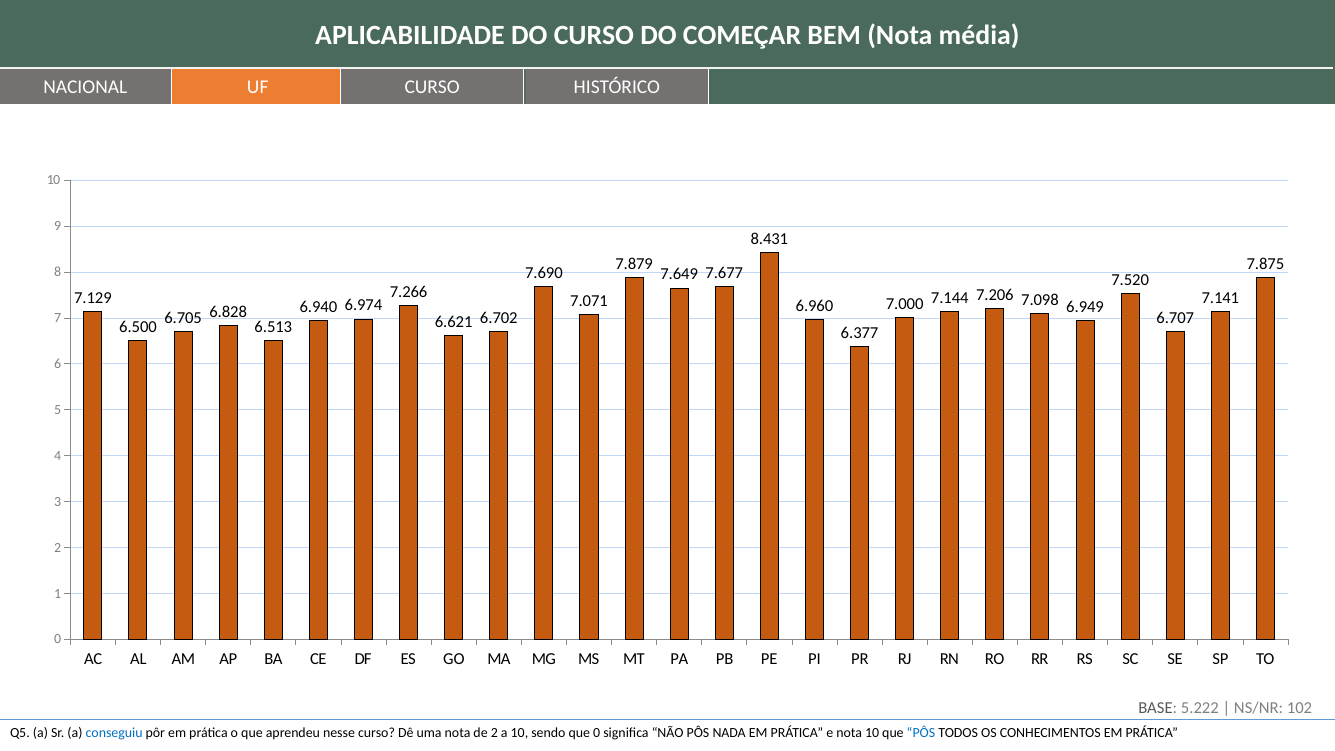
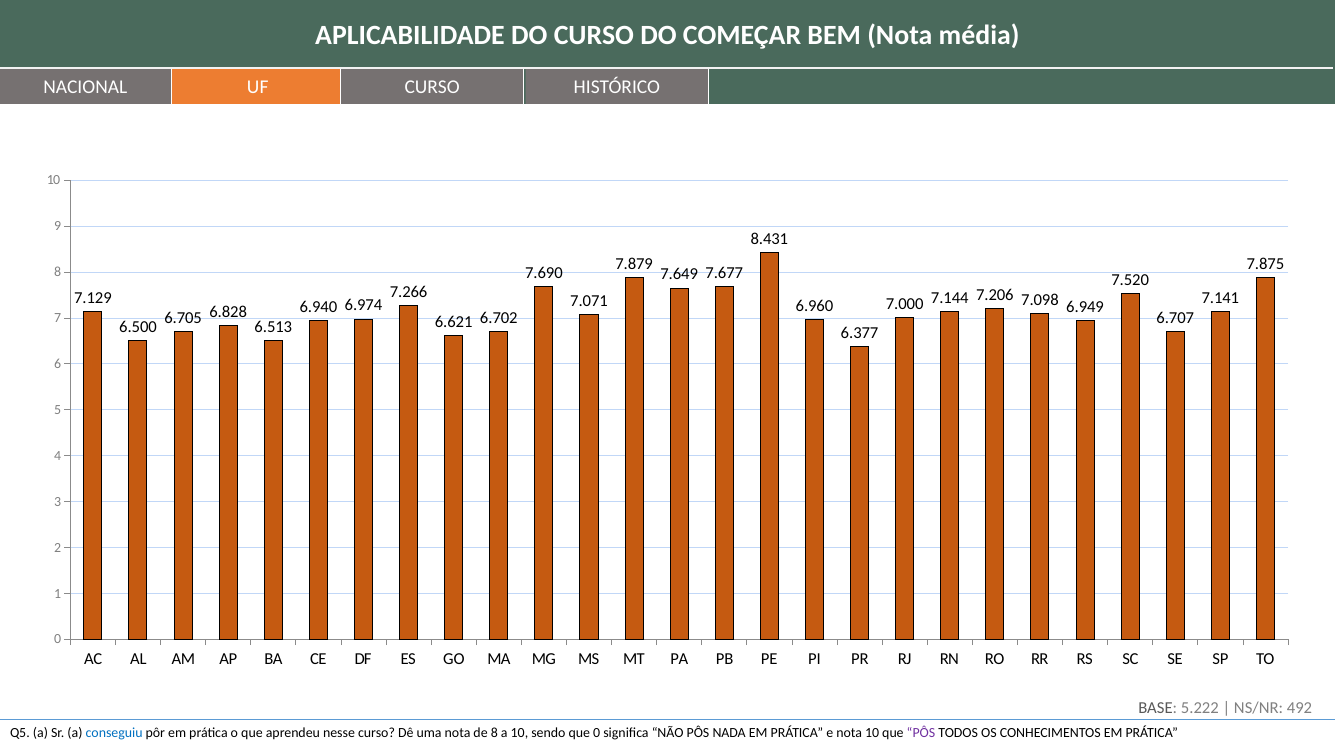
102: 102 -> 492 (1299, 708)
de 2: 2 -> 8 (494, 733)
PÔS colour: blue -> purple (921, 733)
